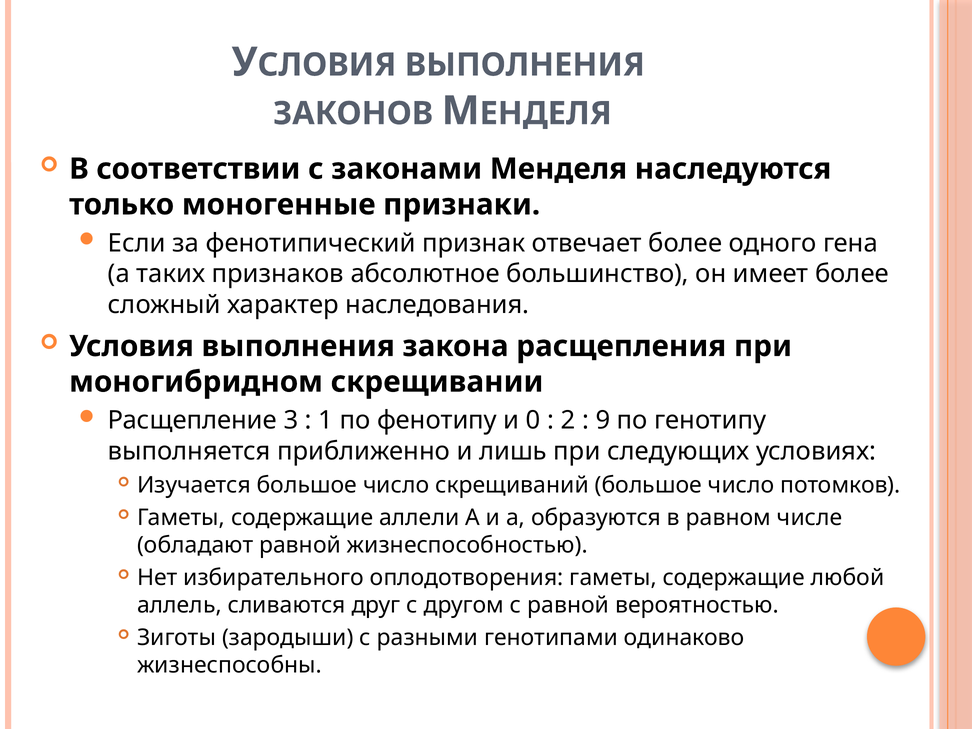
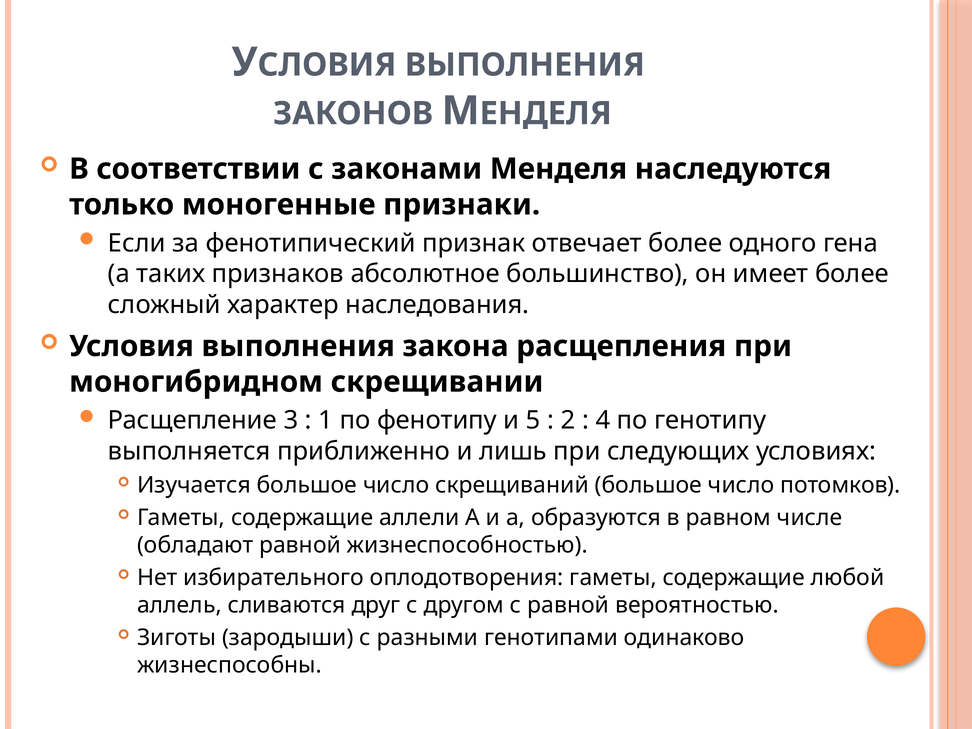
0: 0 -> 5 (533, 420)
9: 9 -> 4 (603, 420)
